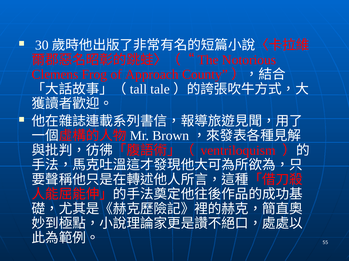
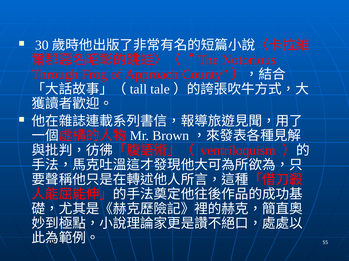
Clemens: Clemens -> Through (55, 75)
